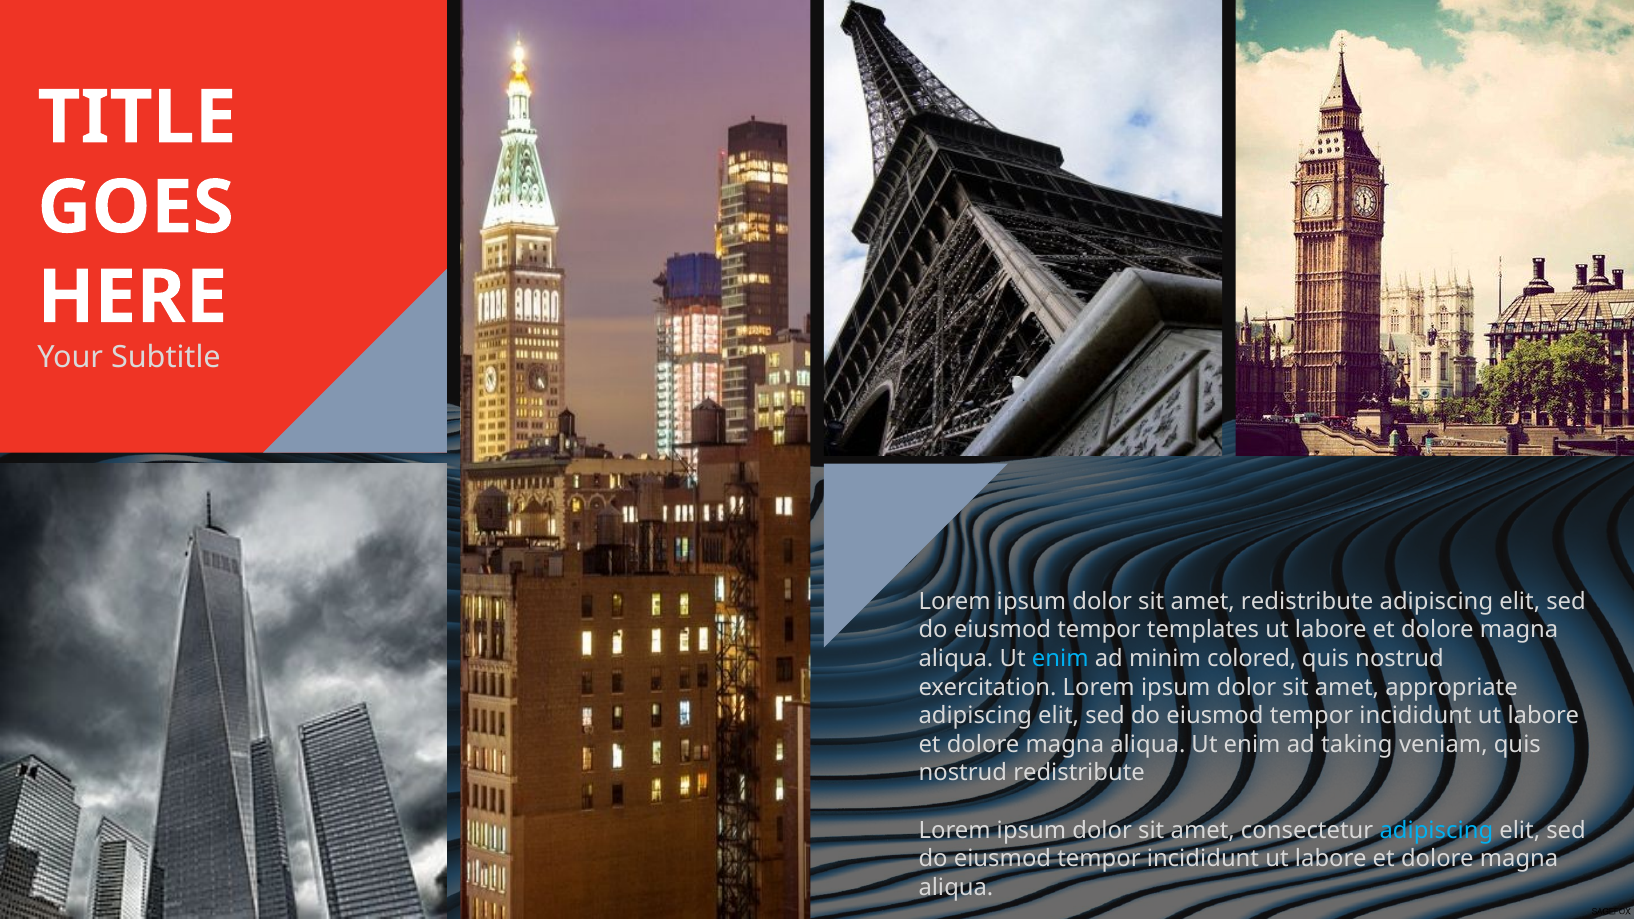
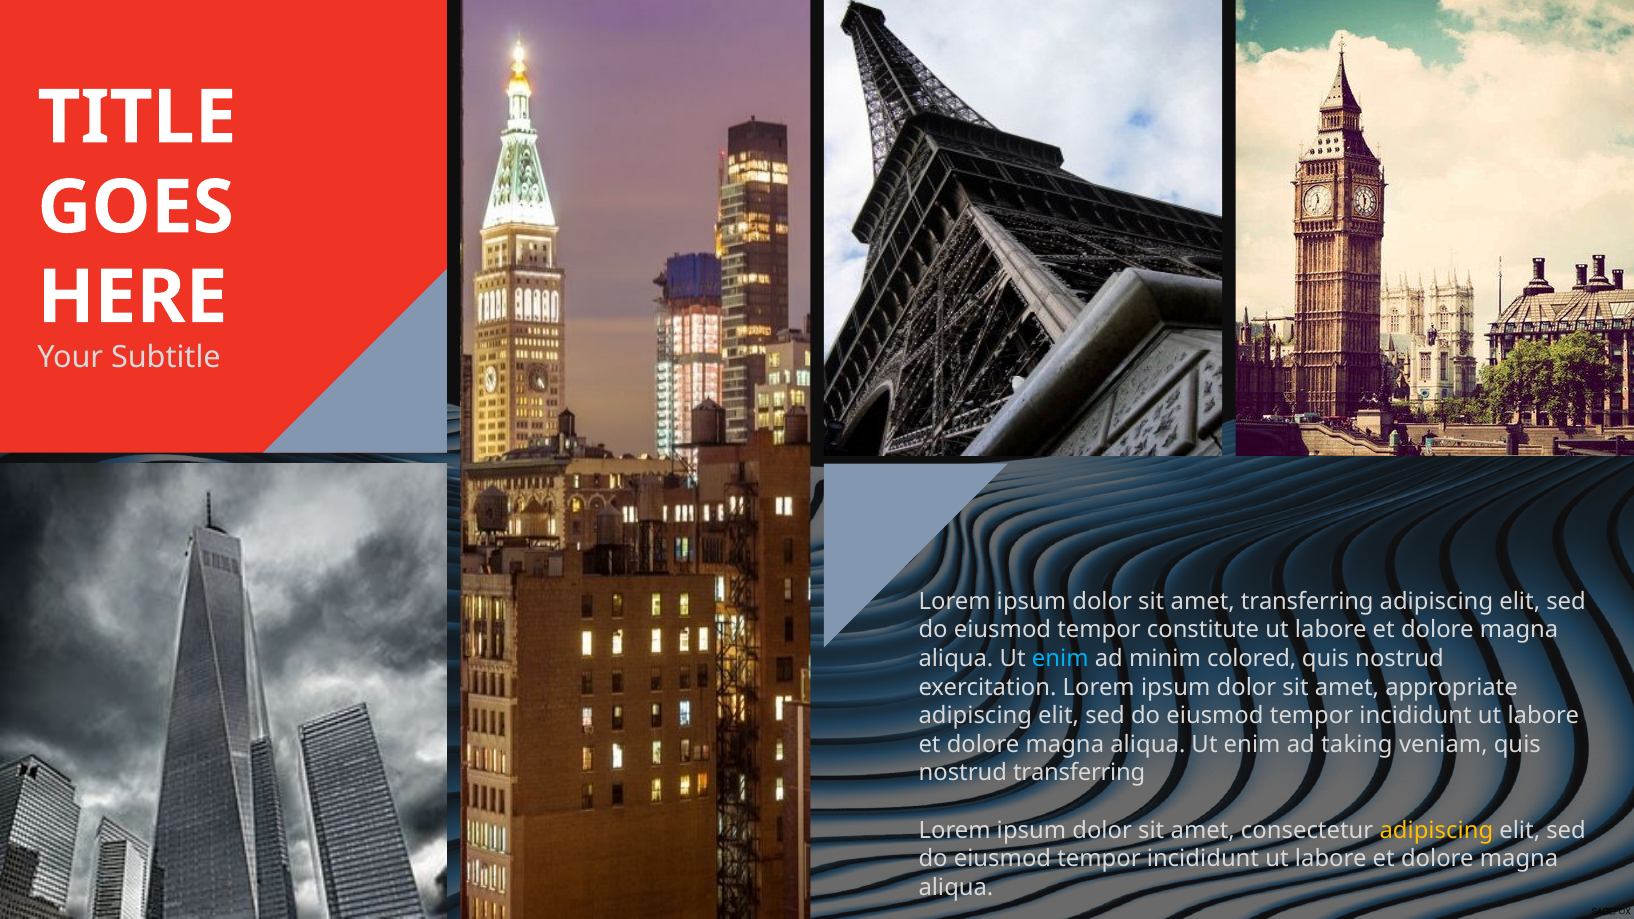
amet redistribute: redistribute -> transferring (1307, 601)
templates: templates -> constitute (1203, 630)
nostrud redistribute: redistribute -> transferring (1079, 773)
adipiscing colour: light blue -> yellow (1436, 830)
